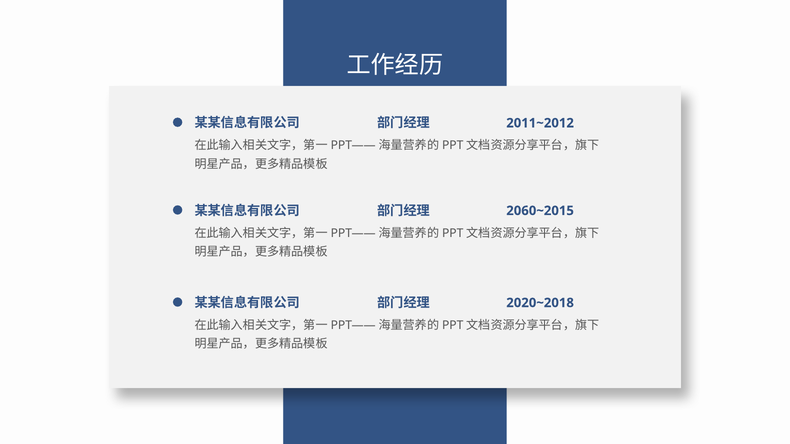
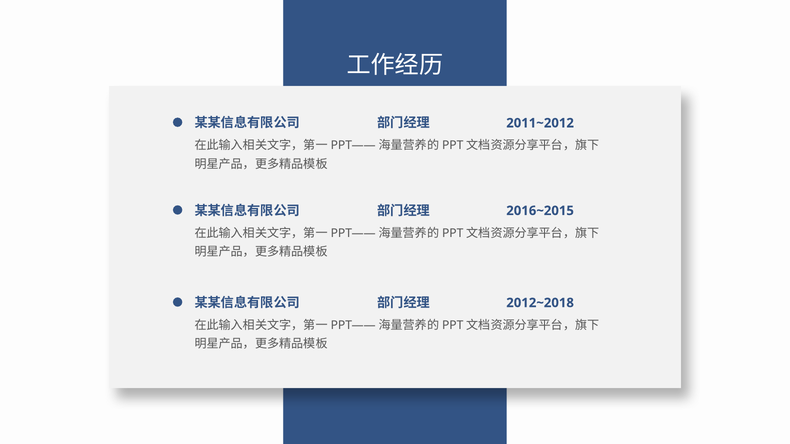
2060~2015: 2060~2015 -> 2016~2015 (540, 211)
2020~2018: 2020~2018 -> 2012~2018 (540, 303)
